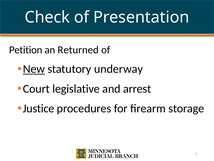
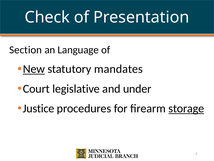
Petition: Petition -> Section (26, 50)
Returned: Returned -> Language (78, 50)
underway: underway -> mandates (118, 69)
arrest: arrest -> under (137, 88)
storage underline: none -> present (186, 108)
